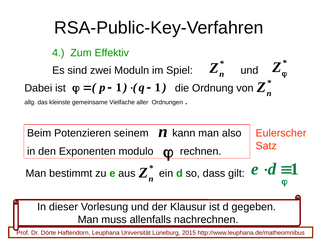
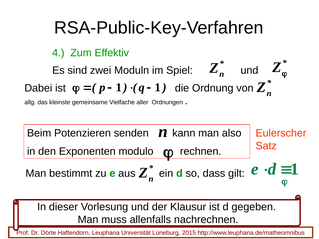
seinem: seinem -> senden (131, 133)
